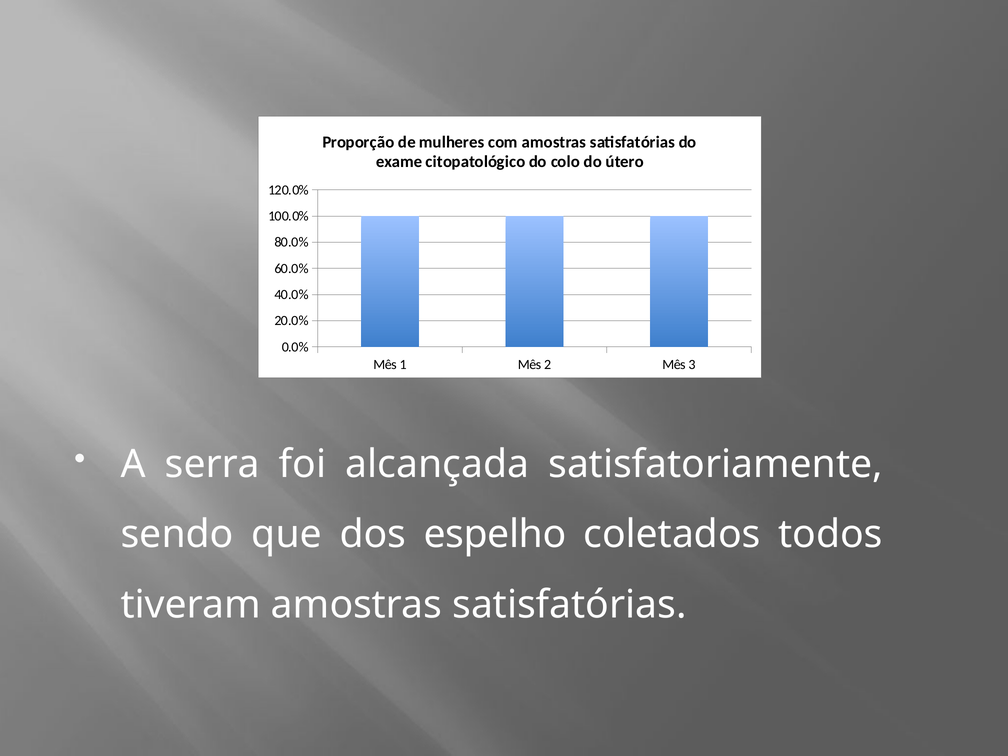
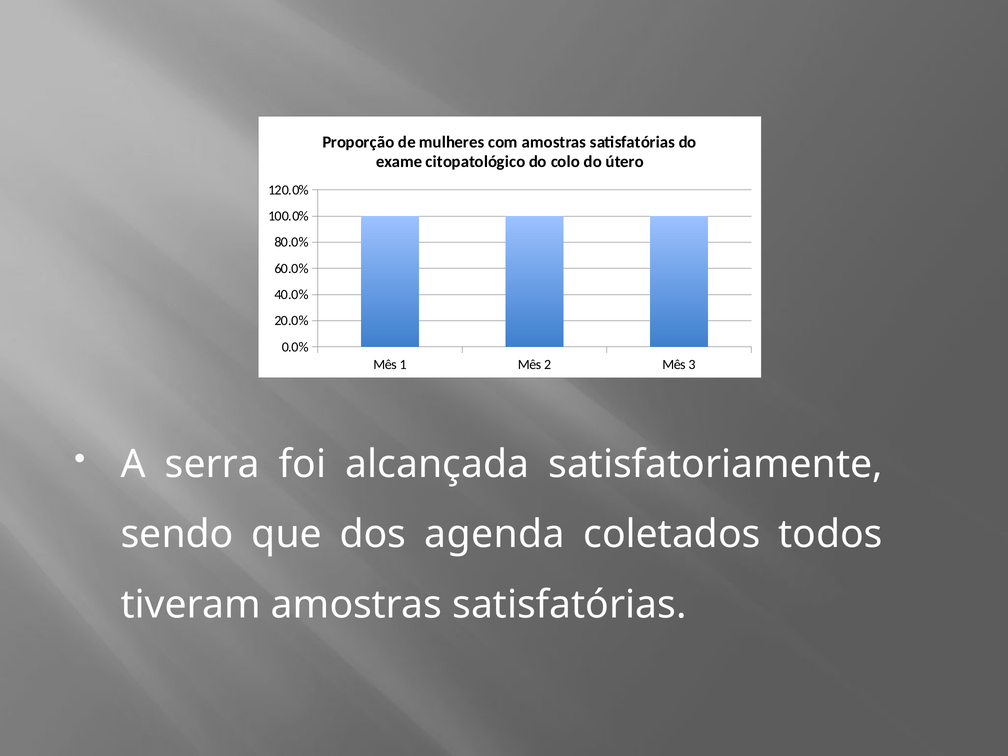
espelho: espelho -> agenda (495, 535)
